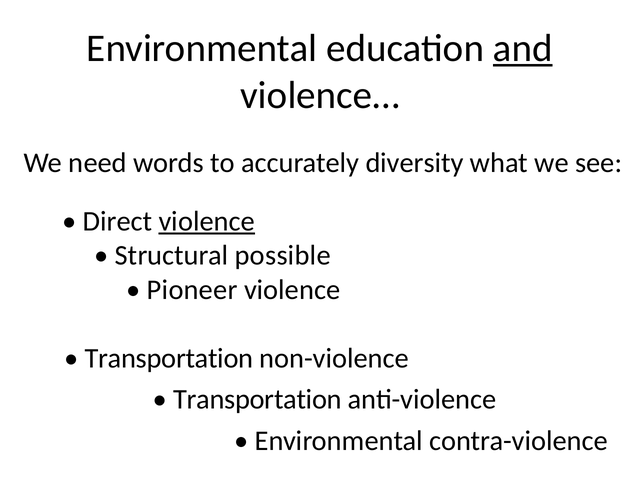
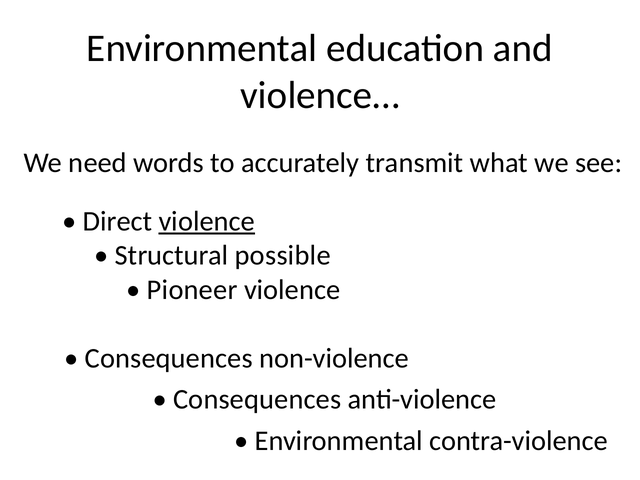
and underline: present -> none (523, 49)
diversity: diversity -> transmit (414, 163)
Transportation: Transportation -> Consequences (169, 359)
Transportation: Transportation -> Consequences (257, 399)
